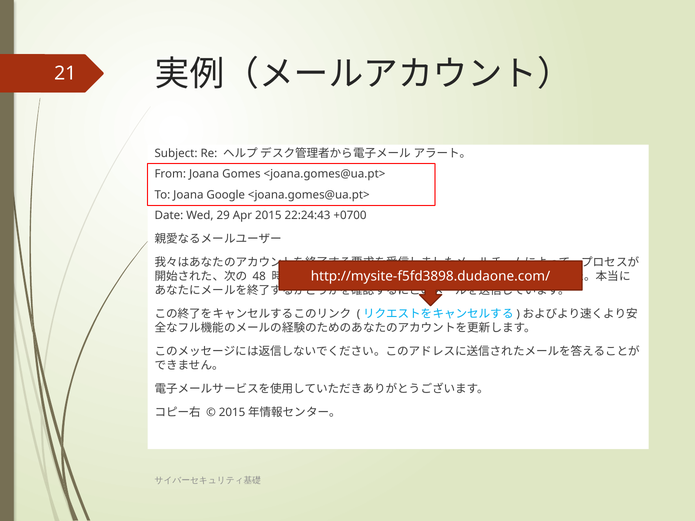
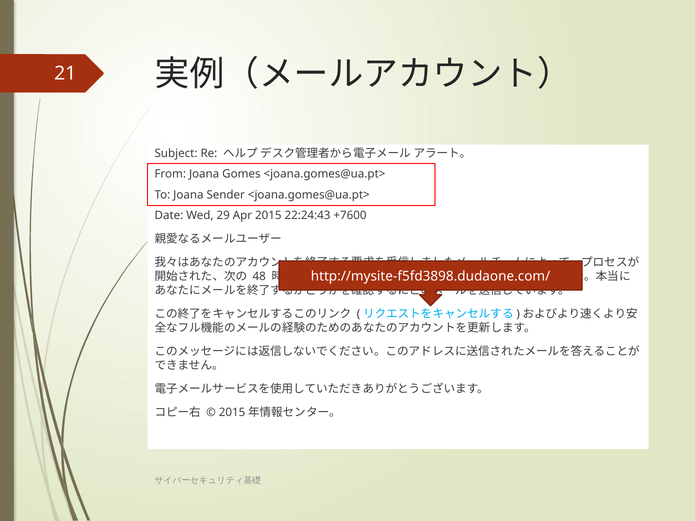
Google: Google -> Sender (226, 195)
+0700: +0700 -> +7600 (350, 216)
